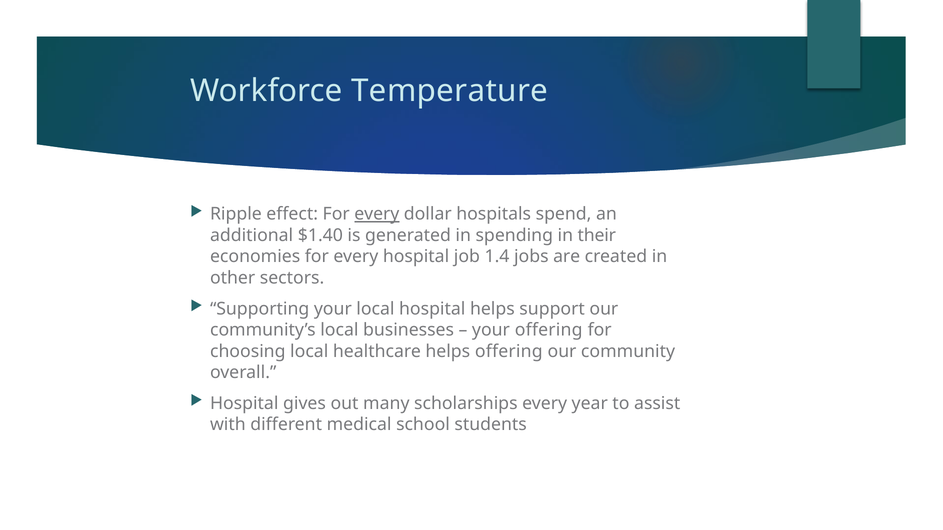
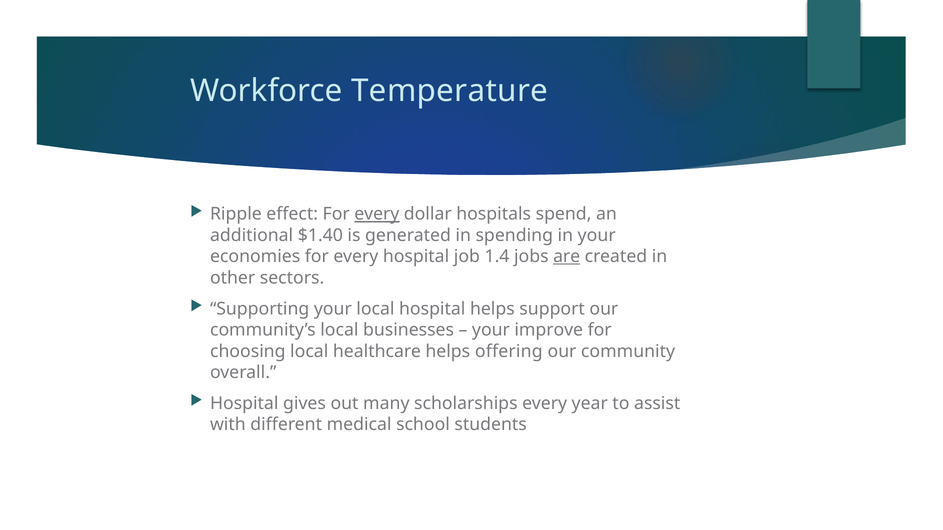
in their: their -> your (597, 236)
are underline: none -> present (567, 257)
your offering: offering -> improve (549, 330)
